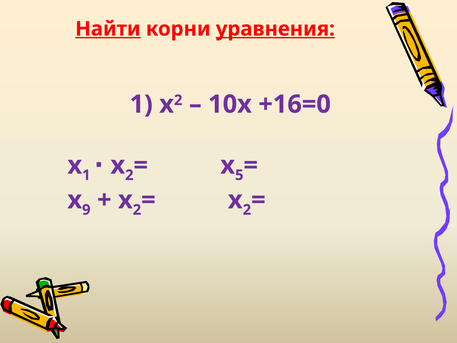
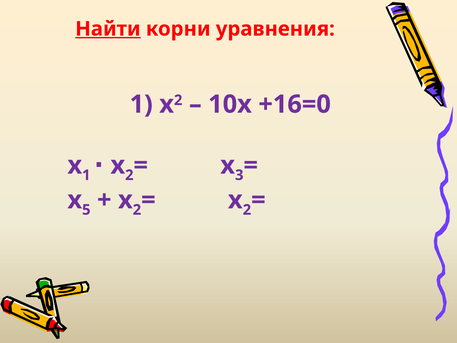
уравнения underline: present -> none (275, 29)
5: 5 -> 3 (239, 175)
9: 9 -> 5 (86, 210)
